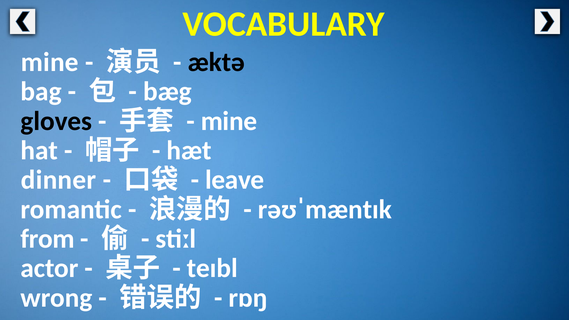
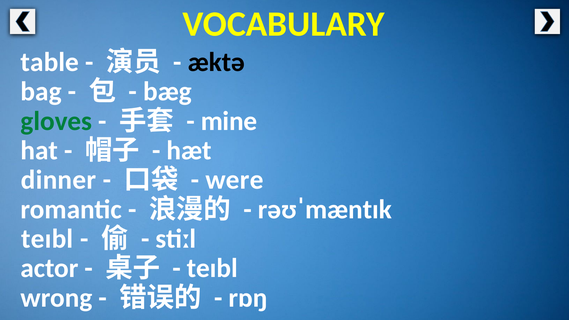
mine: mine -> table (50, 62)
gloves colour: black -> green (56, 121)
leave: leave -> were (234, 180)
from: from -> teɪbl (47, 239)
